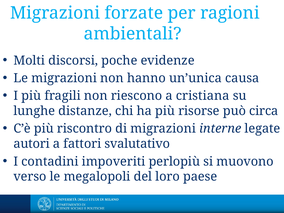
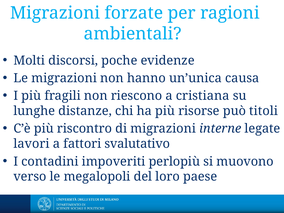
circa: circa -> titoli (264, 111)
autori: autori -> lavori (32, 144)
